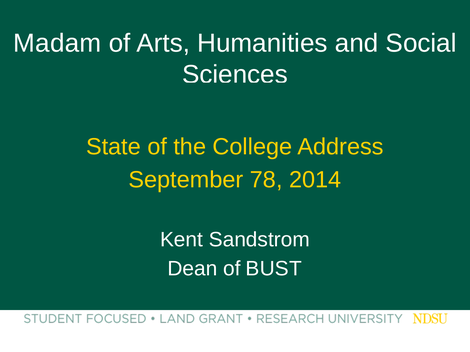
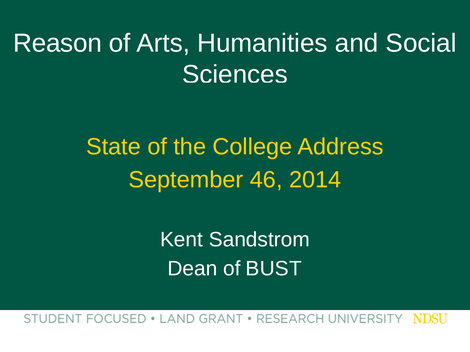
Madam: Madam -> Reason (58, 43)
78: 78 -> 46 (266, 180)
